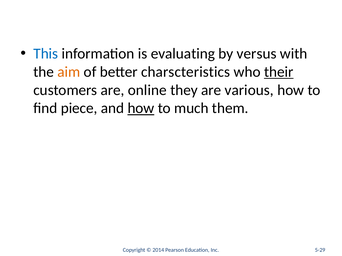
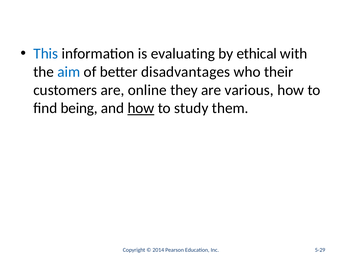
versus: versus -> ethical (257, 54)
aim colour: orange -> blue (69, 72)
charscteristics: charscteristics -> disadvantages (186, 72)
their underline: present -> none (279, 72)
piece: piece -> being (79, 108)
much: much -> study (191, 108)
